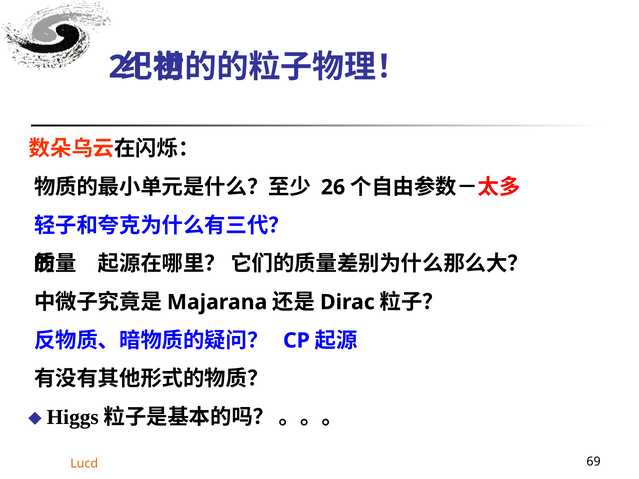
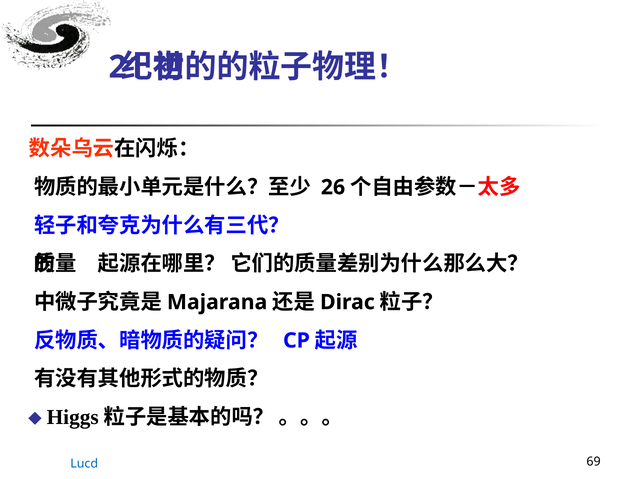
Lucd colour: orange -> blue (84, 464)
